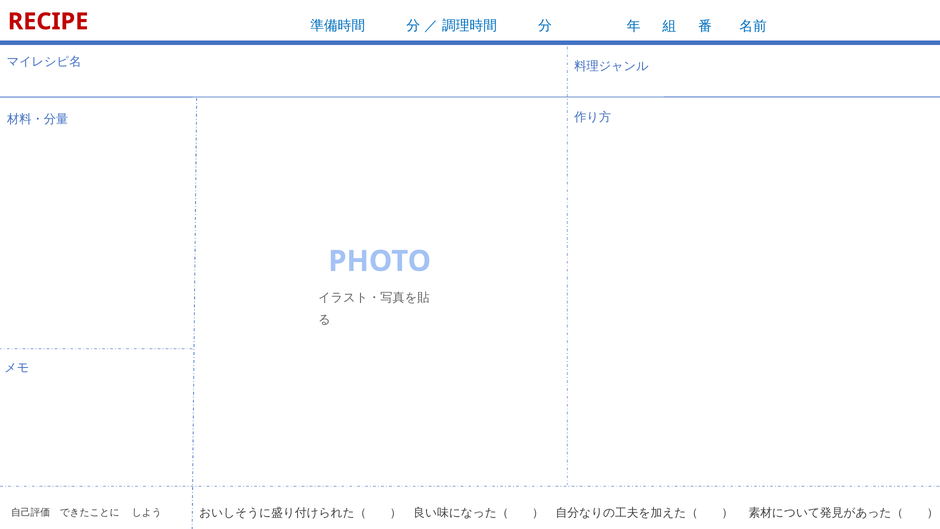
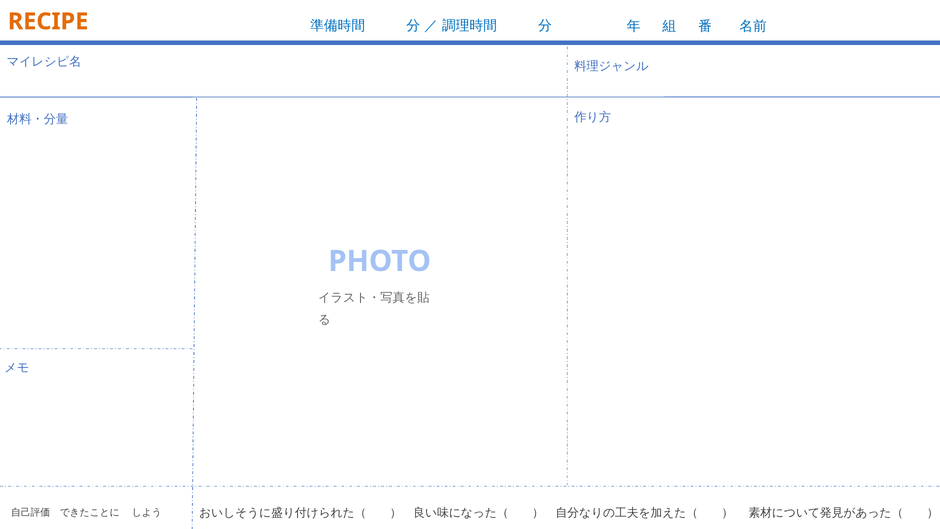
RECIPE colour: red -> orange (48, 21)
